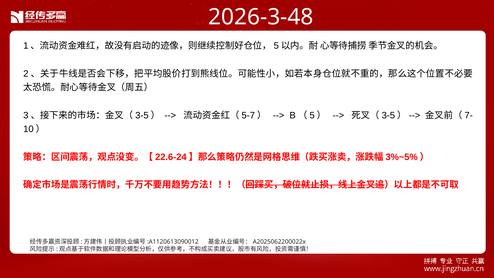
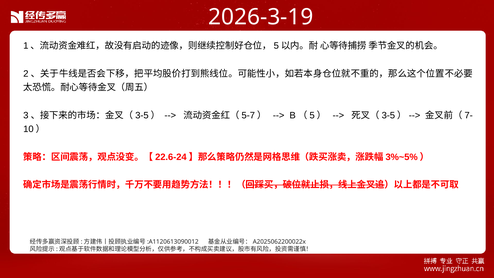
2026-3-48: 2026-3-48 -> 2026-3-19 (261, 17)
